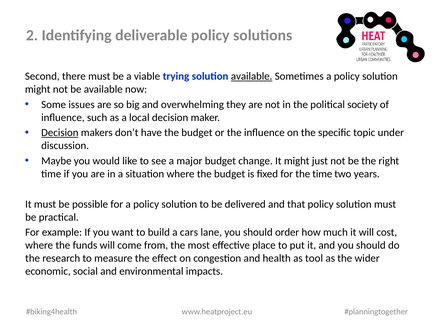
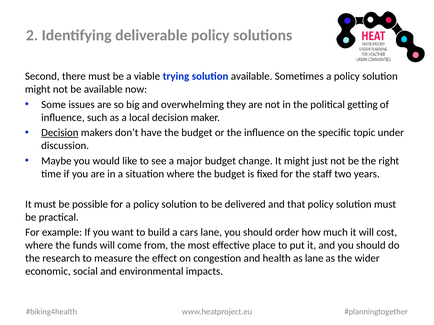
available underline: present -> none (252, 76)
society: society -> getting (362, 105)
the time: time -> staff (322, 174)
as tool: tool -> lane (314, 259)
